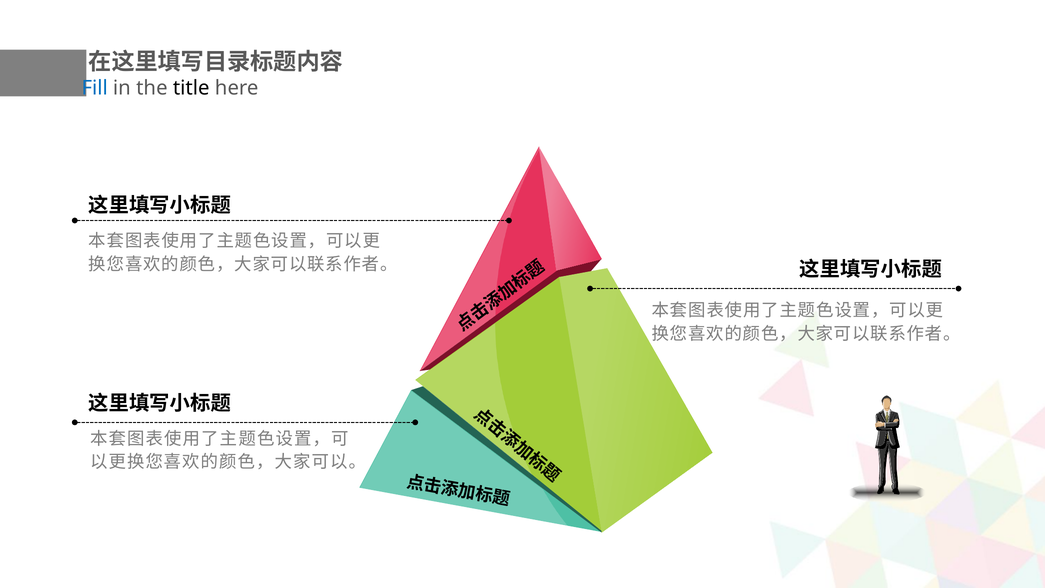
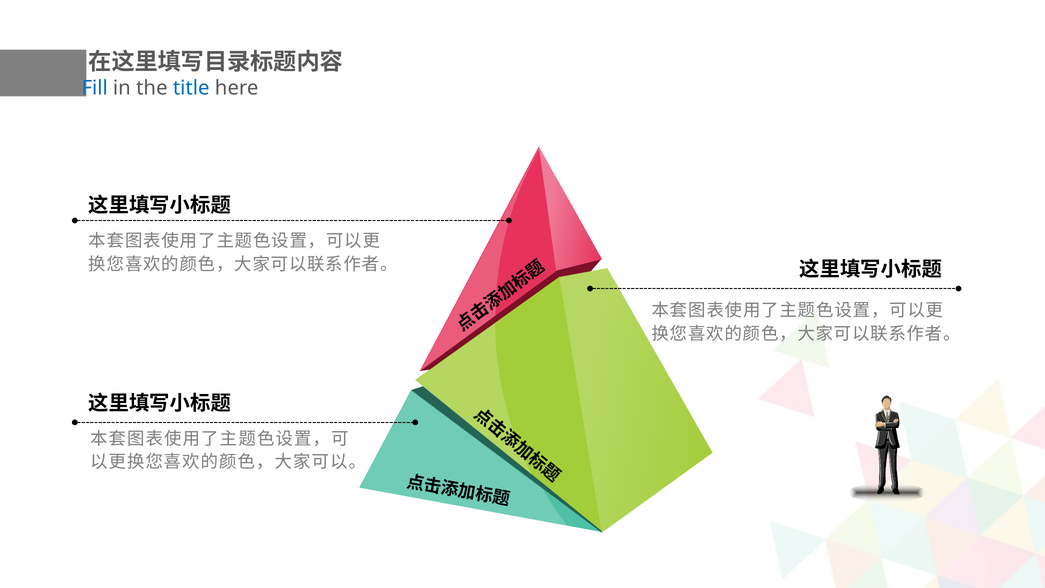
title colour: black -> blue (191, 88)
